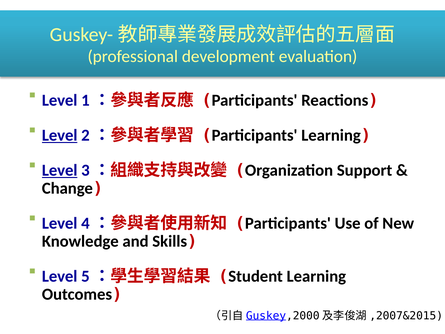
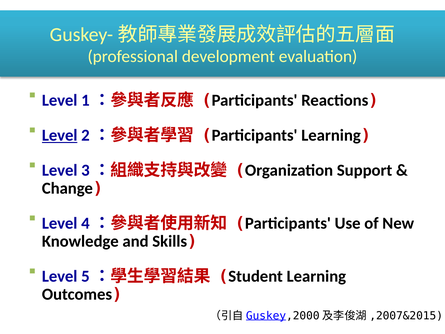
Level underline: present -> none (60, 170)
